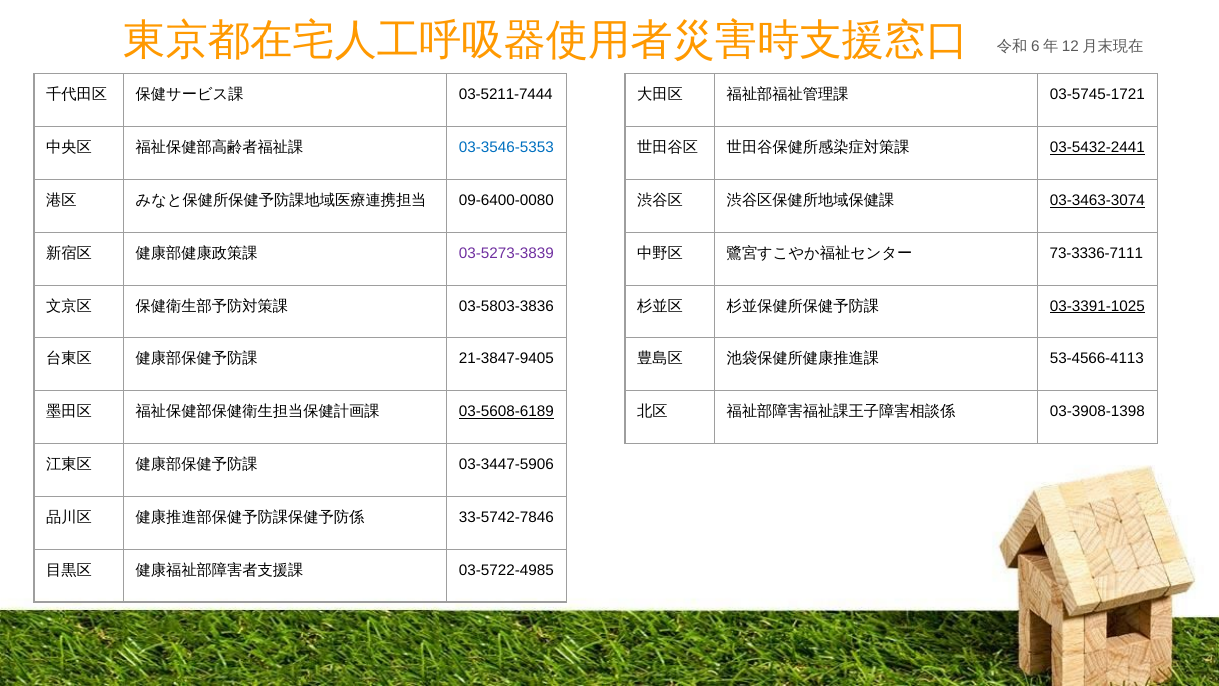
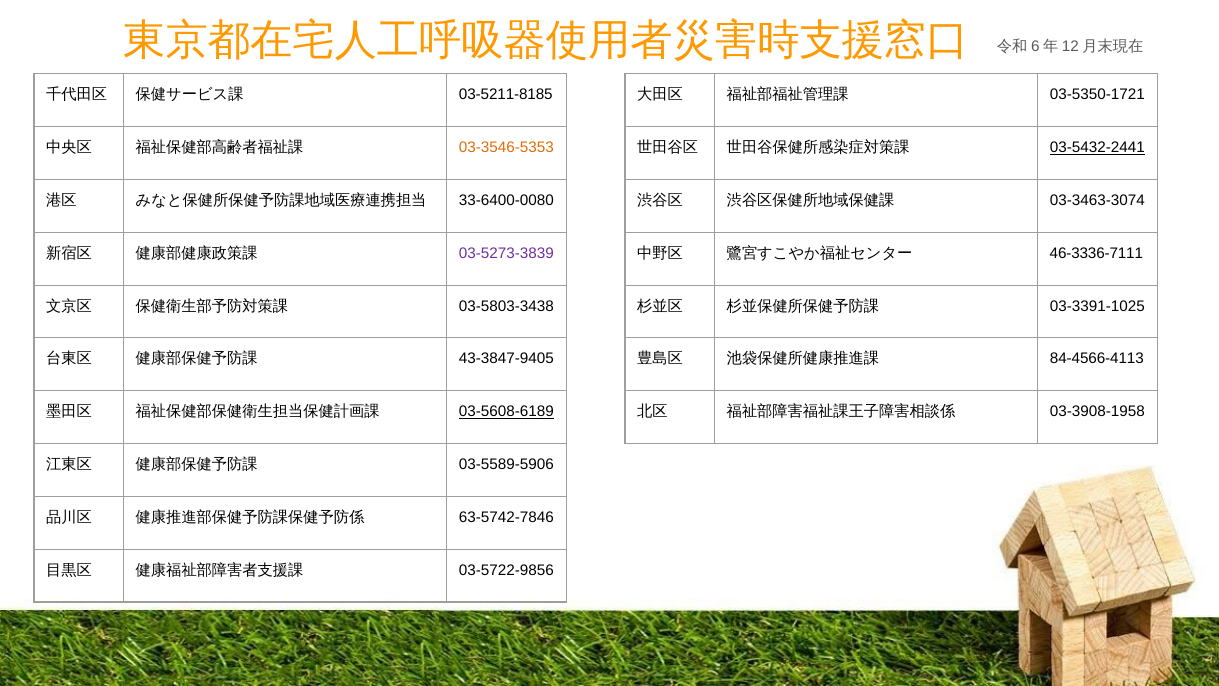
03-5211-7444: 03-5211-7444 -> 03-5211-8185 (506, 95)
03-5745-1721: 03-5745-1721 -> 03-5350-1721 (1097, 95)
03-3546-5353 colour: blue -> orange (506, 148)
09-6400-0080: 09-6400-0080 -> 33-6400-0080 (506, 200)
03-3463-3074 underline: present -> none (1097, 200)
73-3336-7111: 73-3336-7111 -> 46-3336-7111 (1096, 253)
03-5803-3836: 03-5803-3836 -> 03-5803-3438 (506, 306)
03-3391-1025 underline: present -> none (1097, 306)
21-3847-9405: 21-3847-9405 -> 43-3847-9405 (506, 359)
53-4566-4113: 53-4566-4113 -> 84-4566-4113 (1097, 359)
03-3908-1398: 03-3908-1398 -> 03-3908-1958 (1097, 411)
03-3447-5906: 03-3447-5906 -> 03-5589-5906 (506, 464)
33-5742-7846: 33-5742-7846 -> 63-5742-7846 (506, 517)
03-5722-4985: 03-5722-4985 -> 03-5722-9856 (506, 570)
